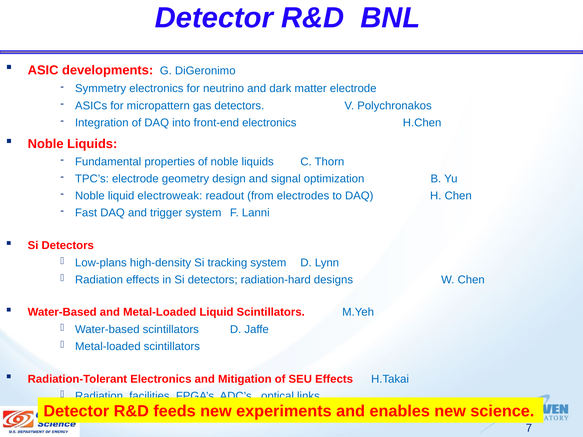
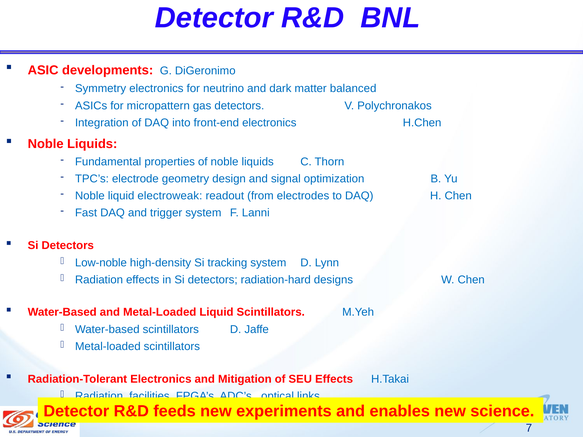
matter electrode: electrode -> balanced (353, 89)
Low-plans: Low-plans -> Low-noble (101, 263)
